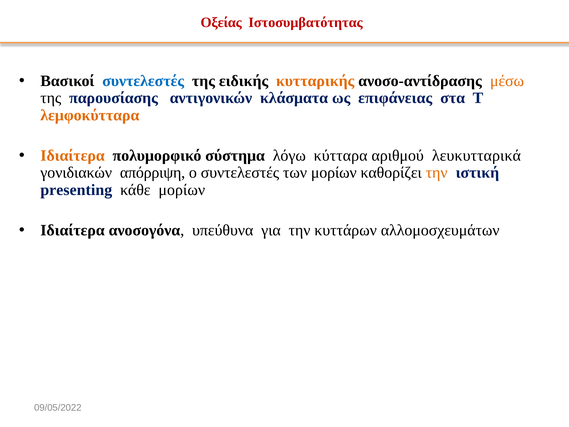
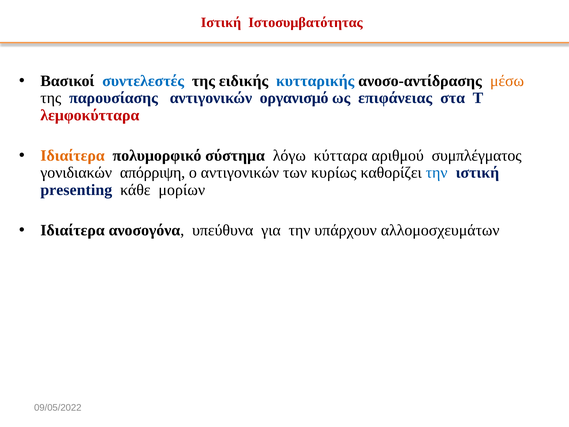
Οξείας: Οξείας -> Ιστική (221, 22)
κυτταρικής colour: orange -> blue (315, 81)
κλάσματα: κλάσματα -> οργανισμό (294, 98)
λεμφοκύτταρα colour: orange -> red (90, 115)
λευκυτταρικά: λευκυτταρικά -> συμπλέγματος (477, 156)
ο συντελεστές: συντελεστές -> αντιγονικών (240, 173)
των μορίων: μορίων -> κυρίως (334, 173)
την colour: orange -> blue (437, 173)
κυττάρων: κυττάρων -> υπάρχουν (346, 230)
